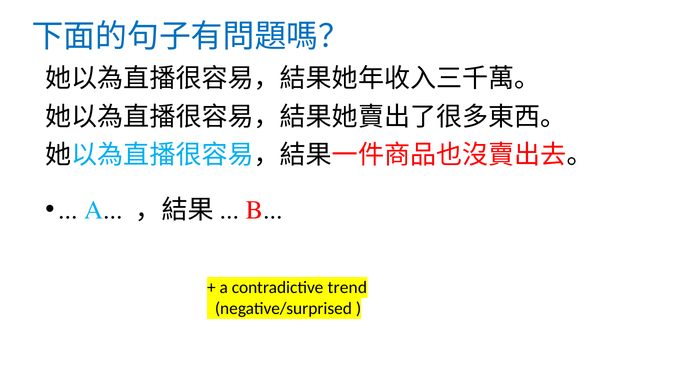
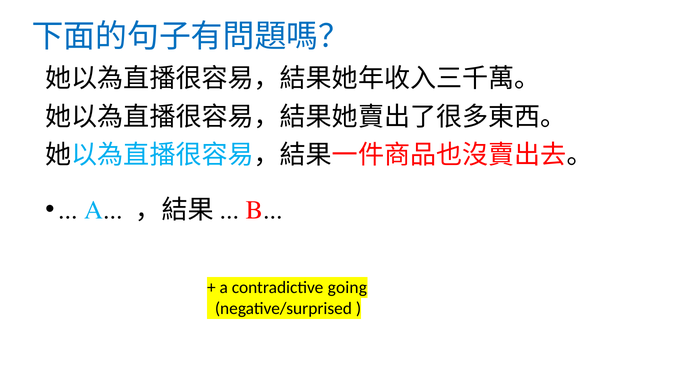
trend: trend -> going (347, 288)
